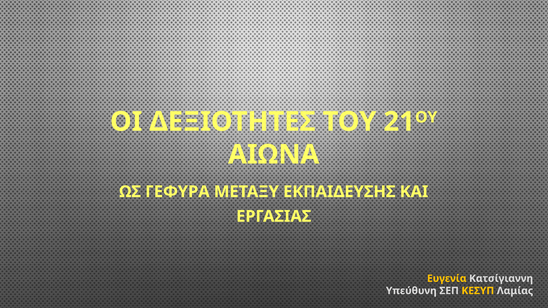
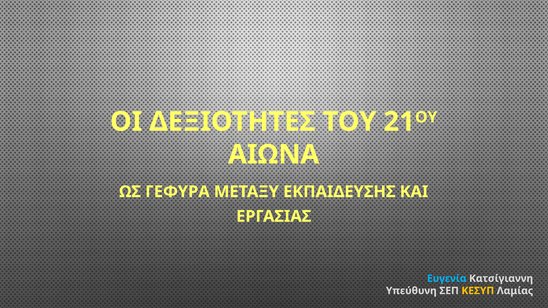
Ευγενία colour: yellow -> light blue (447, 279)
